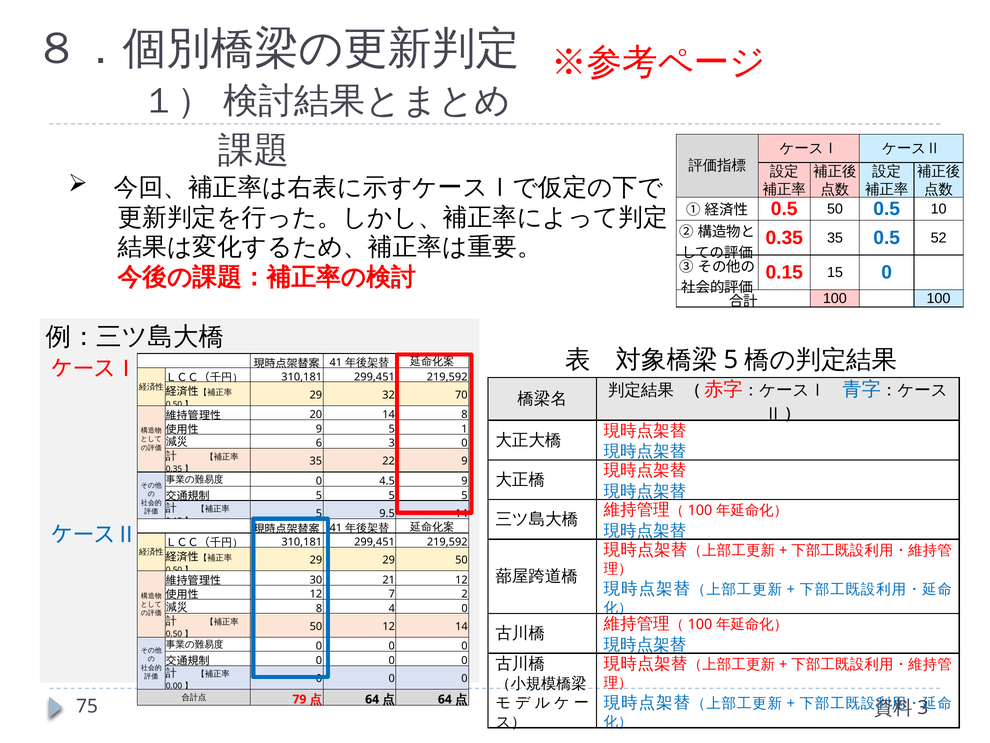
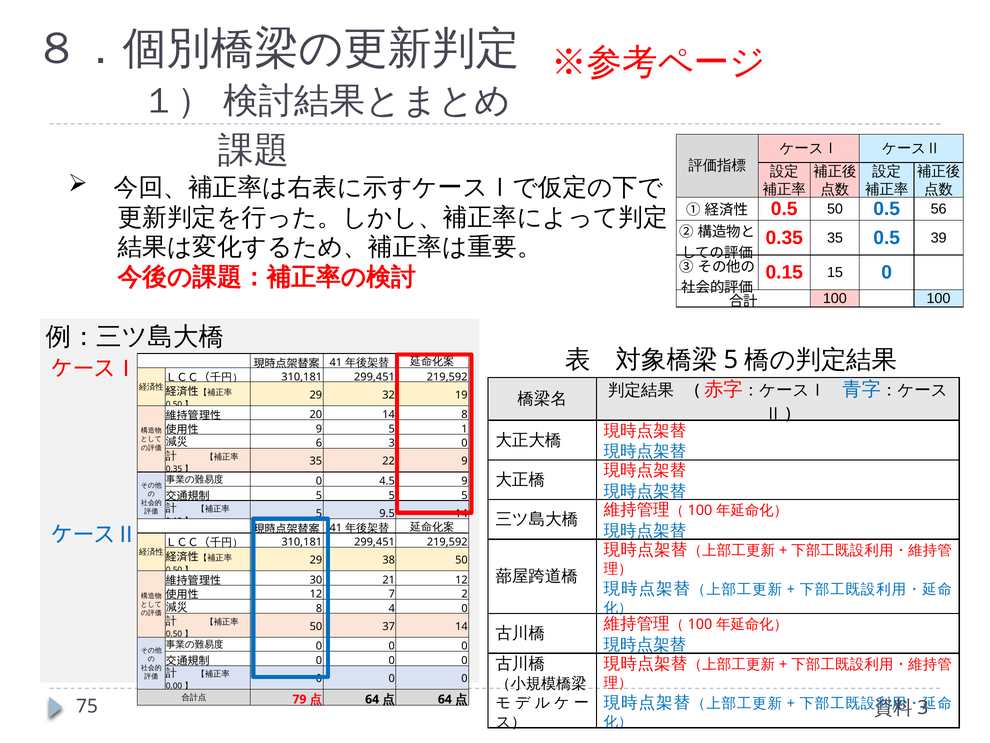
10: 10 -> 56 (939, 209)
52: 52 -> 39 (939, 238)
70: 70 -> 19 (461, 395)
29 29: 29 -> 38 (389, 560)
50 12: 12 -> 37 (389, 626)
